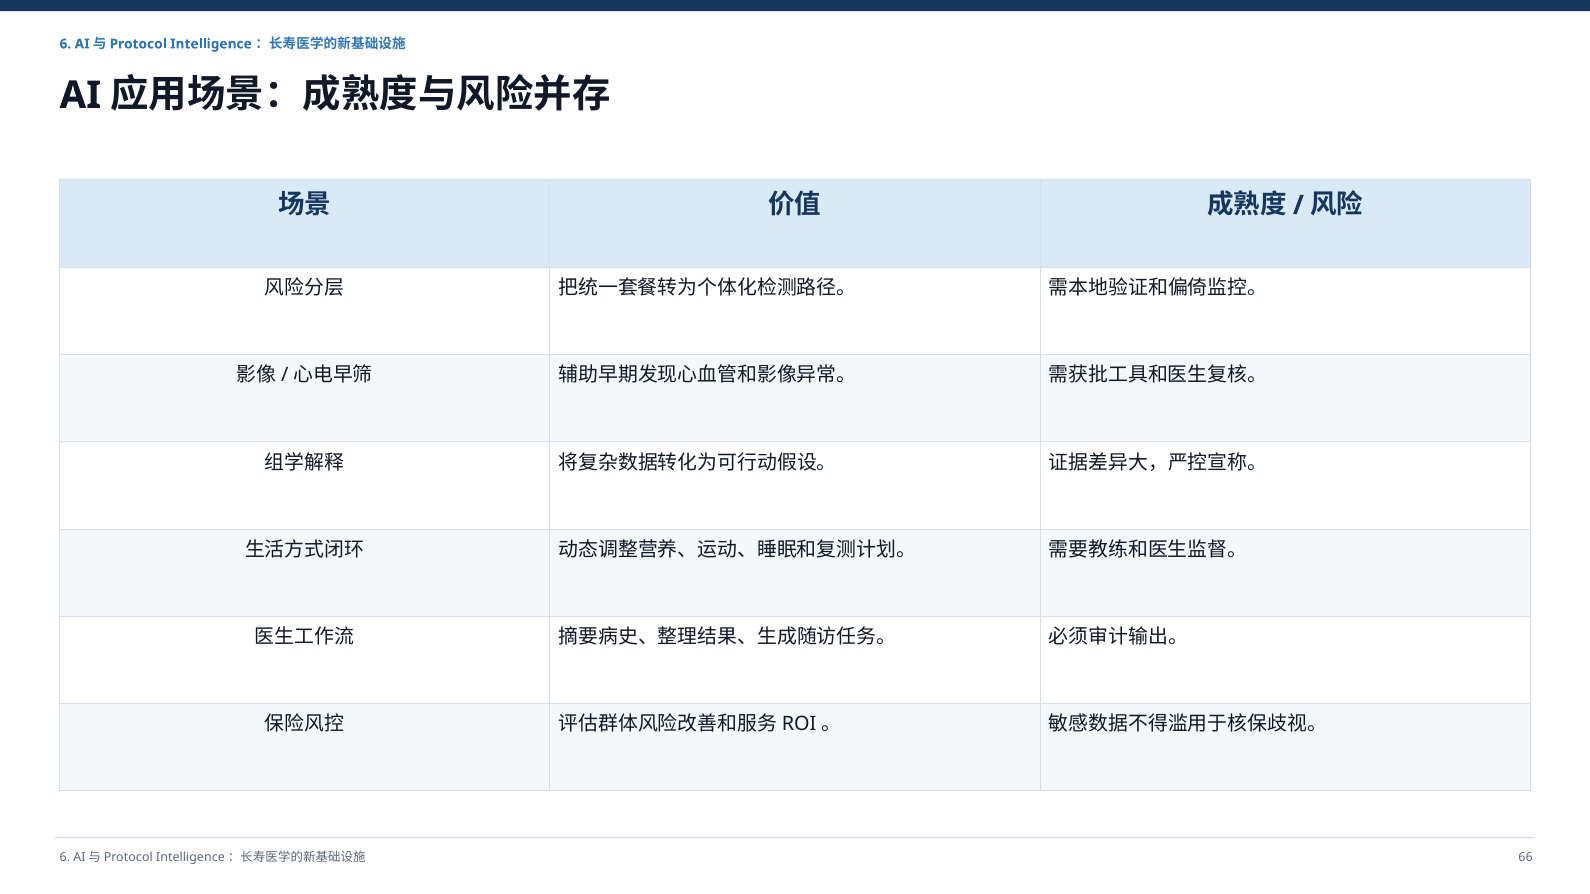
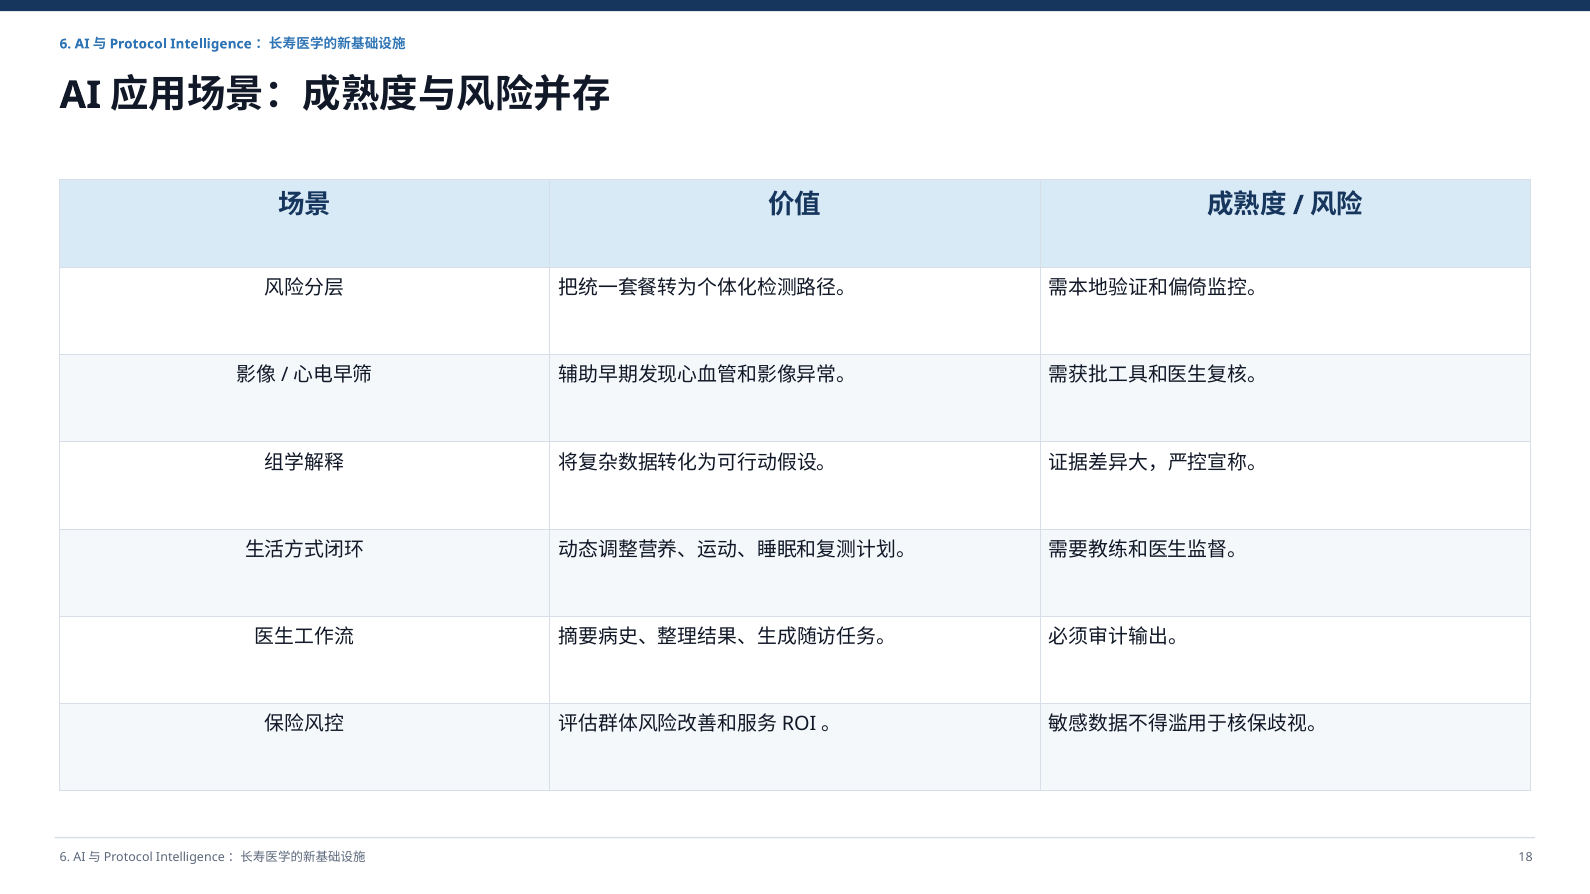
66: 66 -> 18 (1526, 858)
